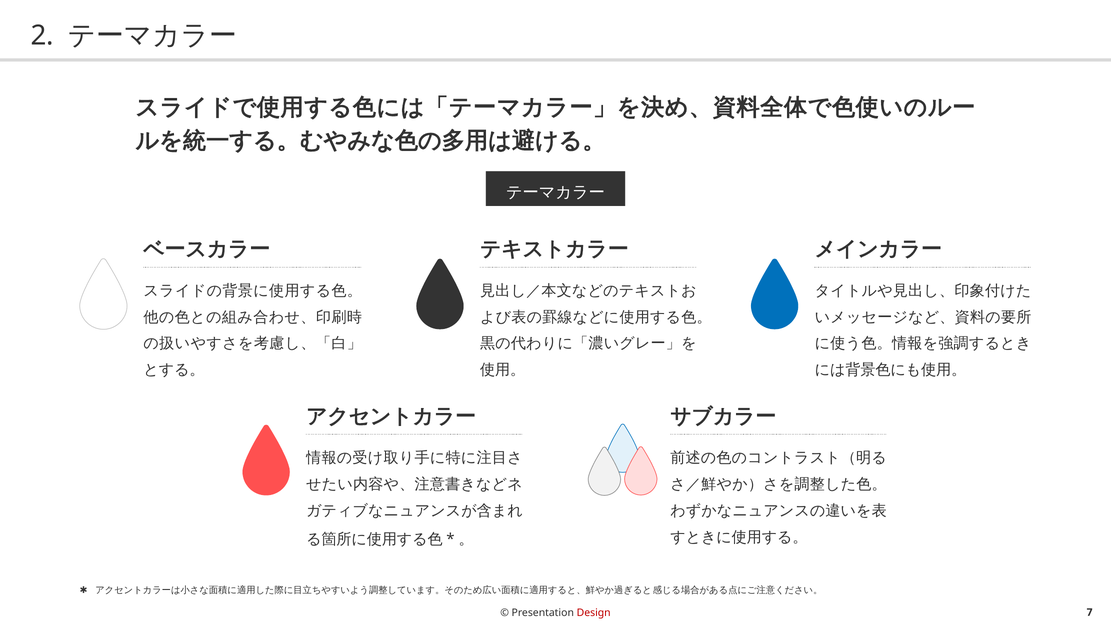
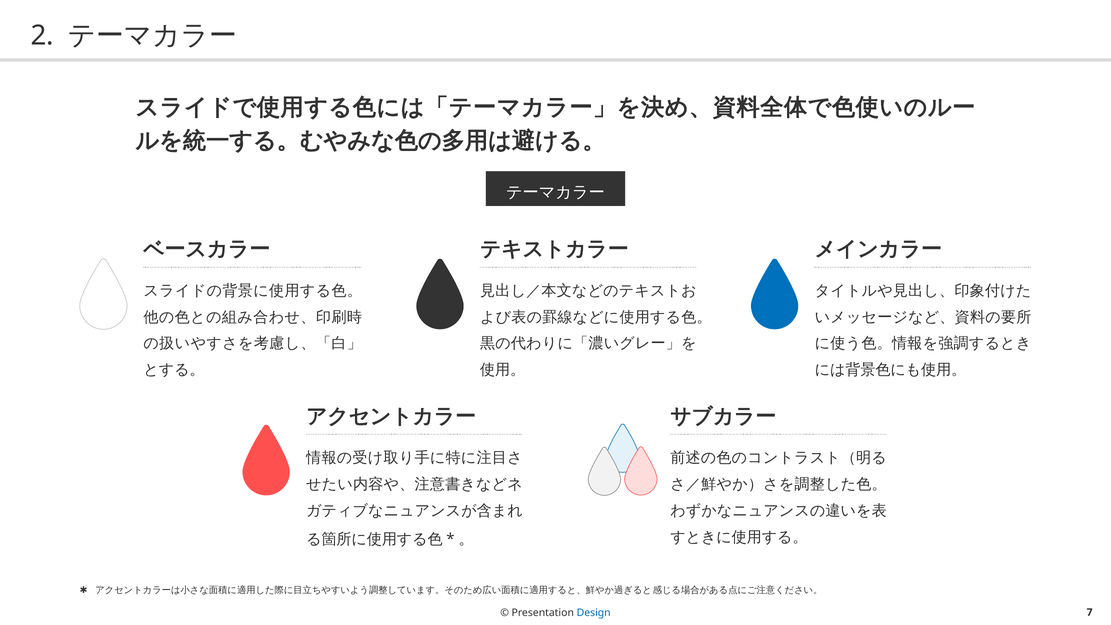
Design colour: red -> blue (594, 613)
